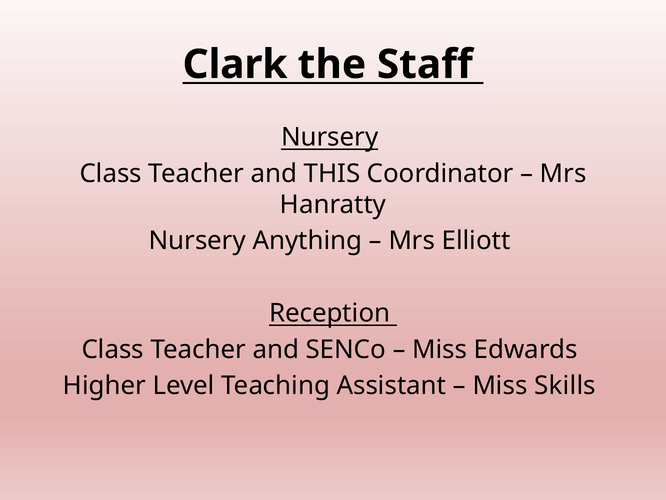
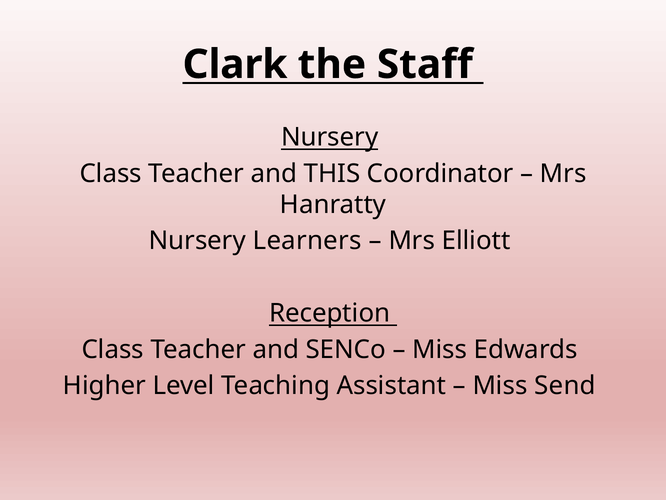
Anything: Anything -> Learners (307, 241)
Skills: Skills -> Send (565, 385)
